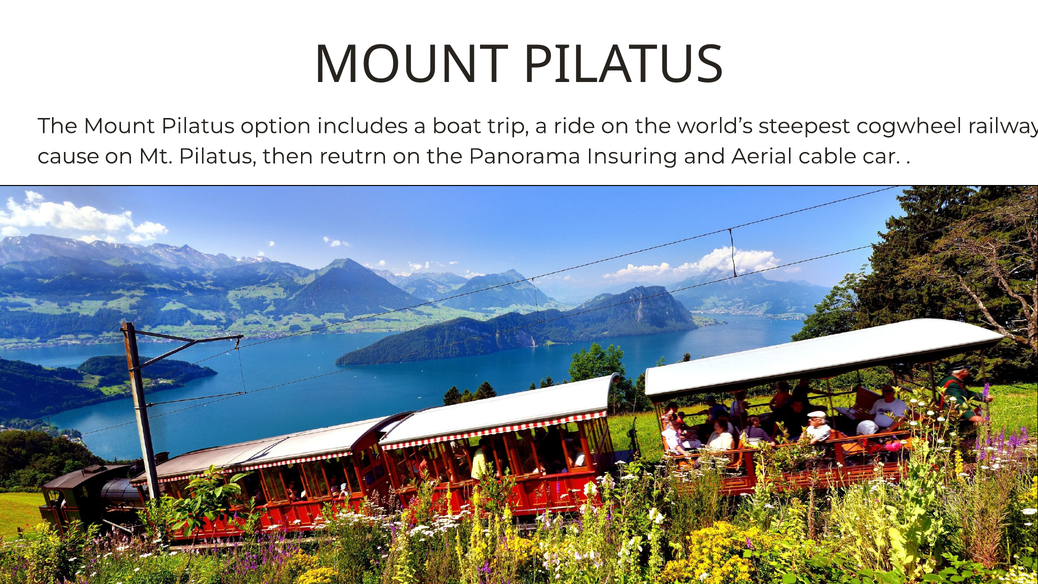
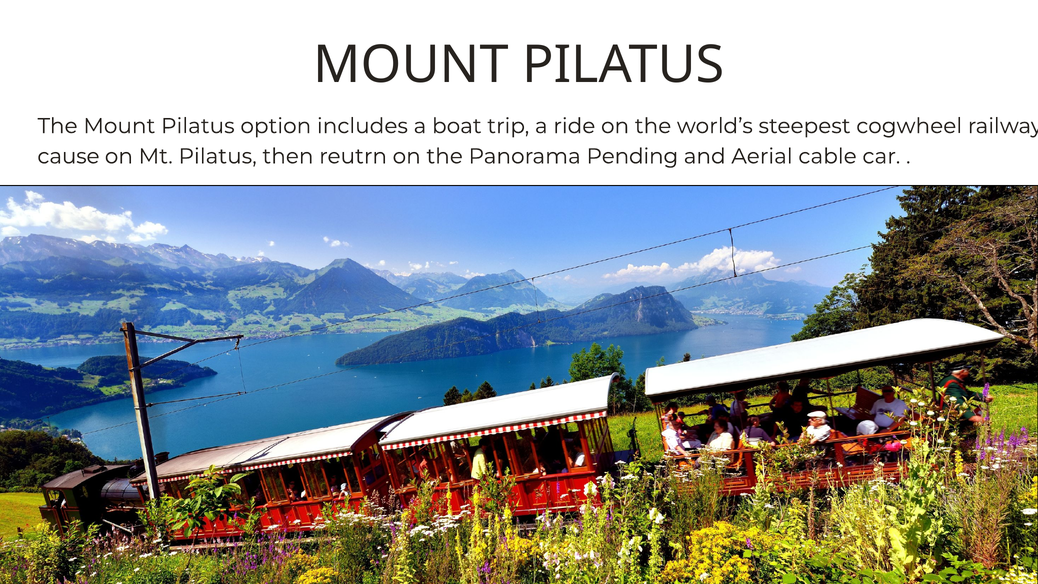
Insuring: Insuring -> Pending (632, 156)
